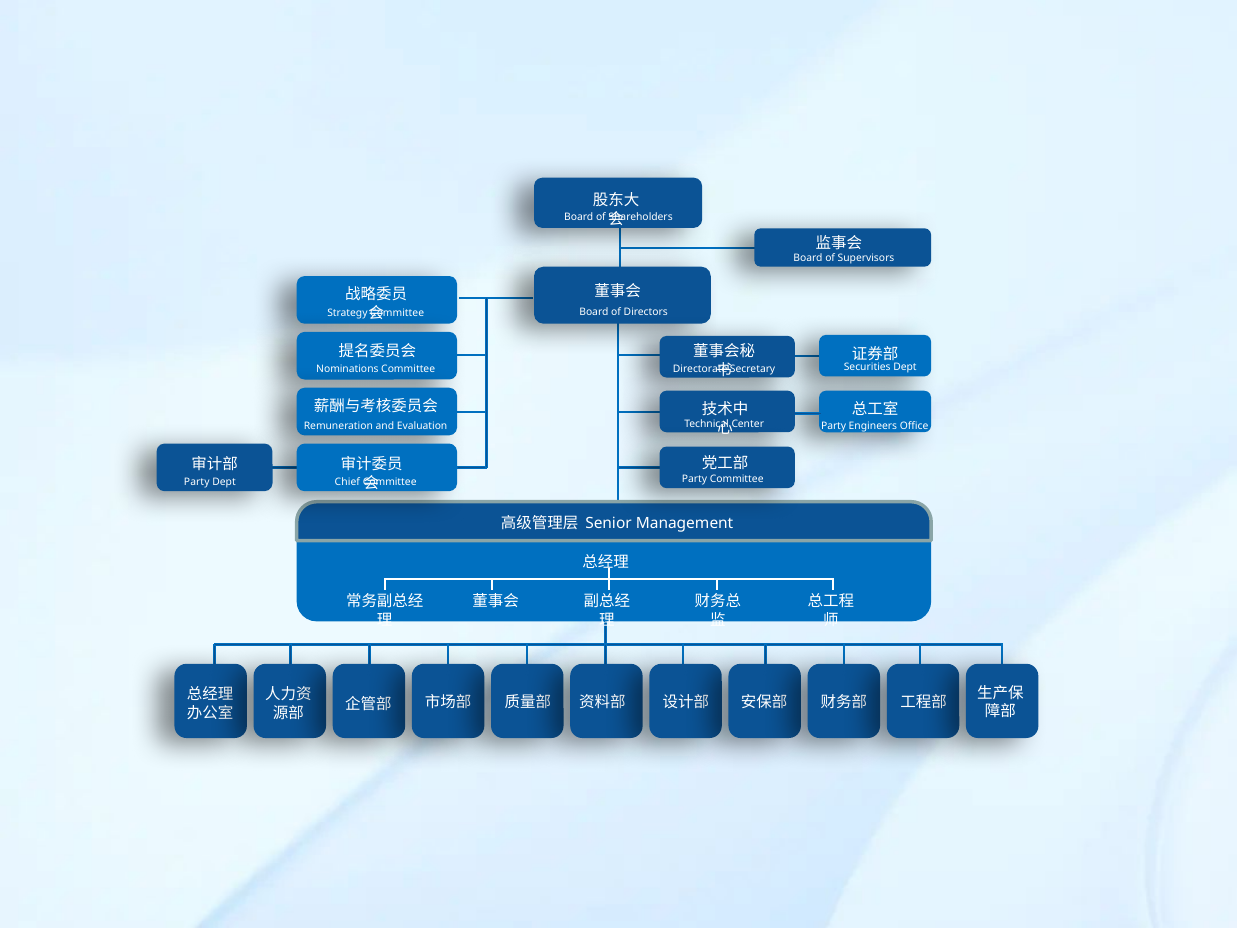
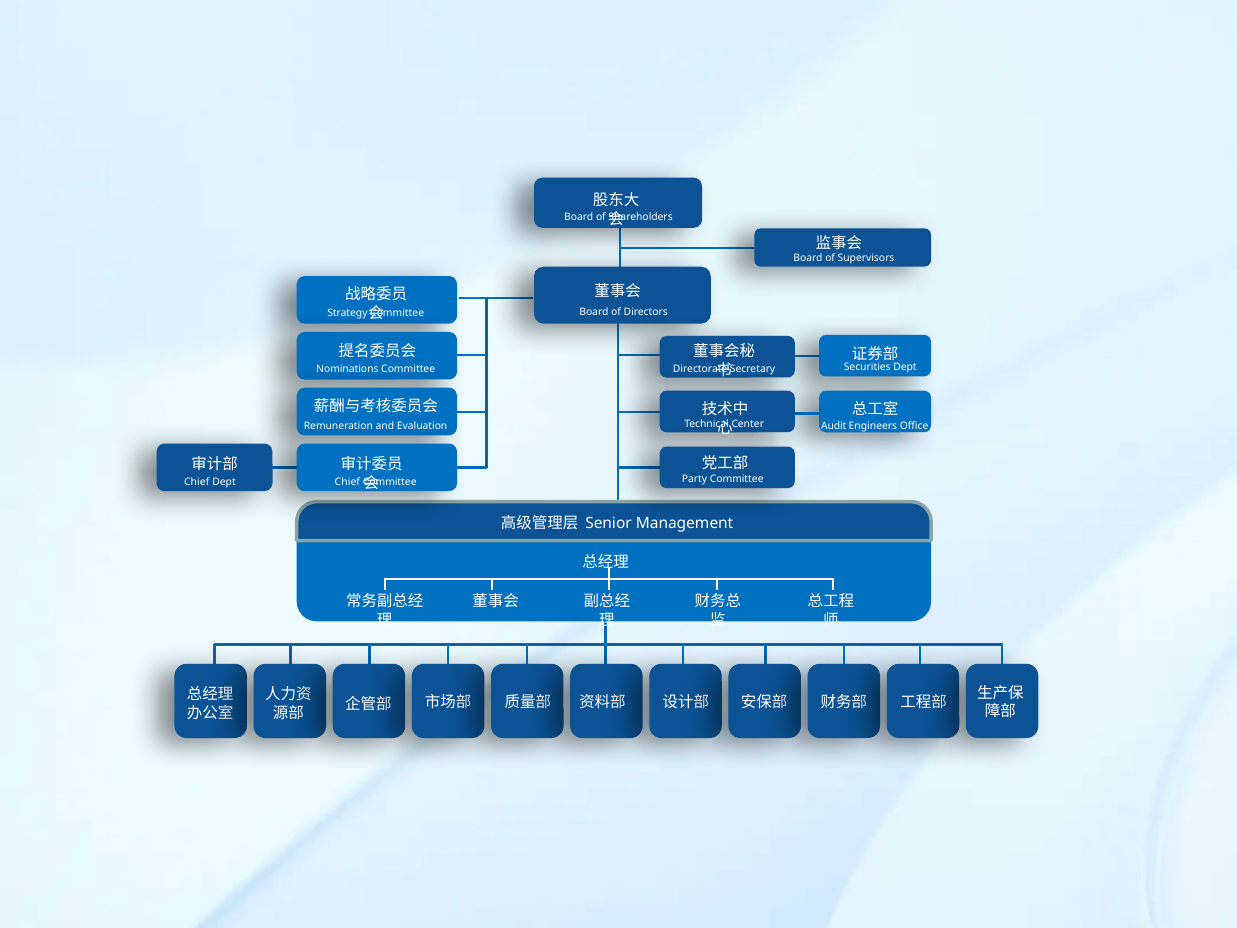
Party: Party -> Audit (834, 426)
Party: Party -> Chief (197, 482)
